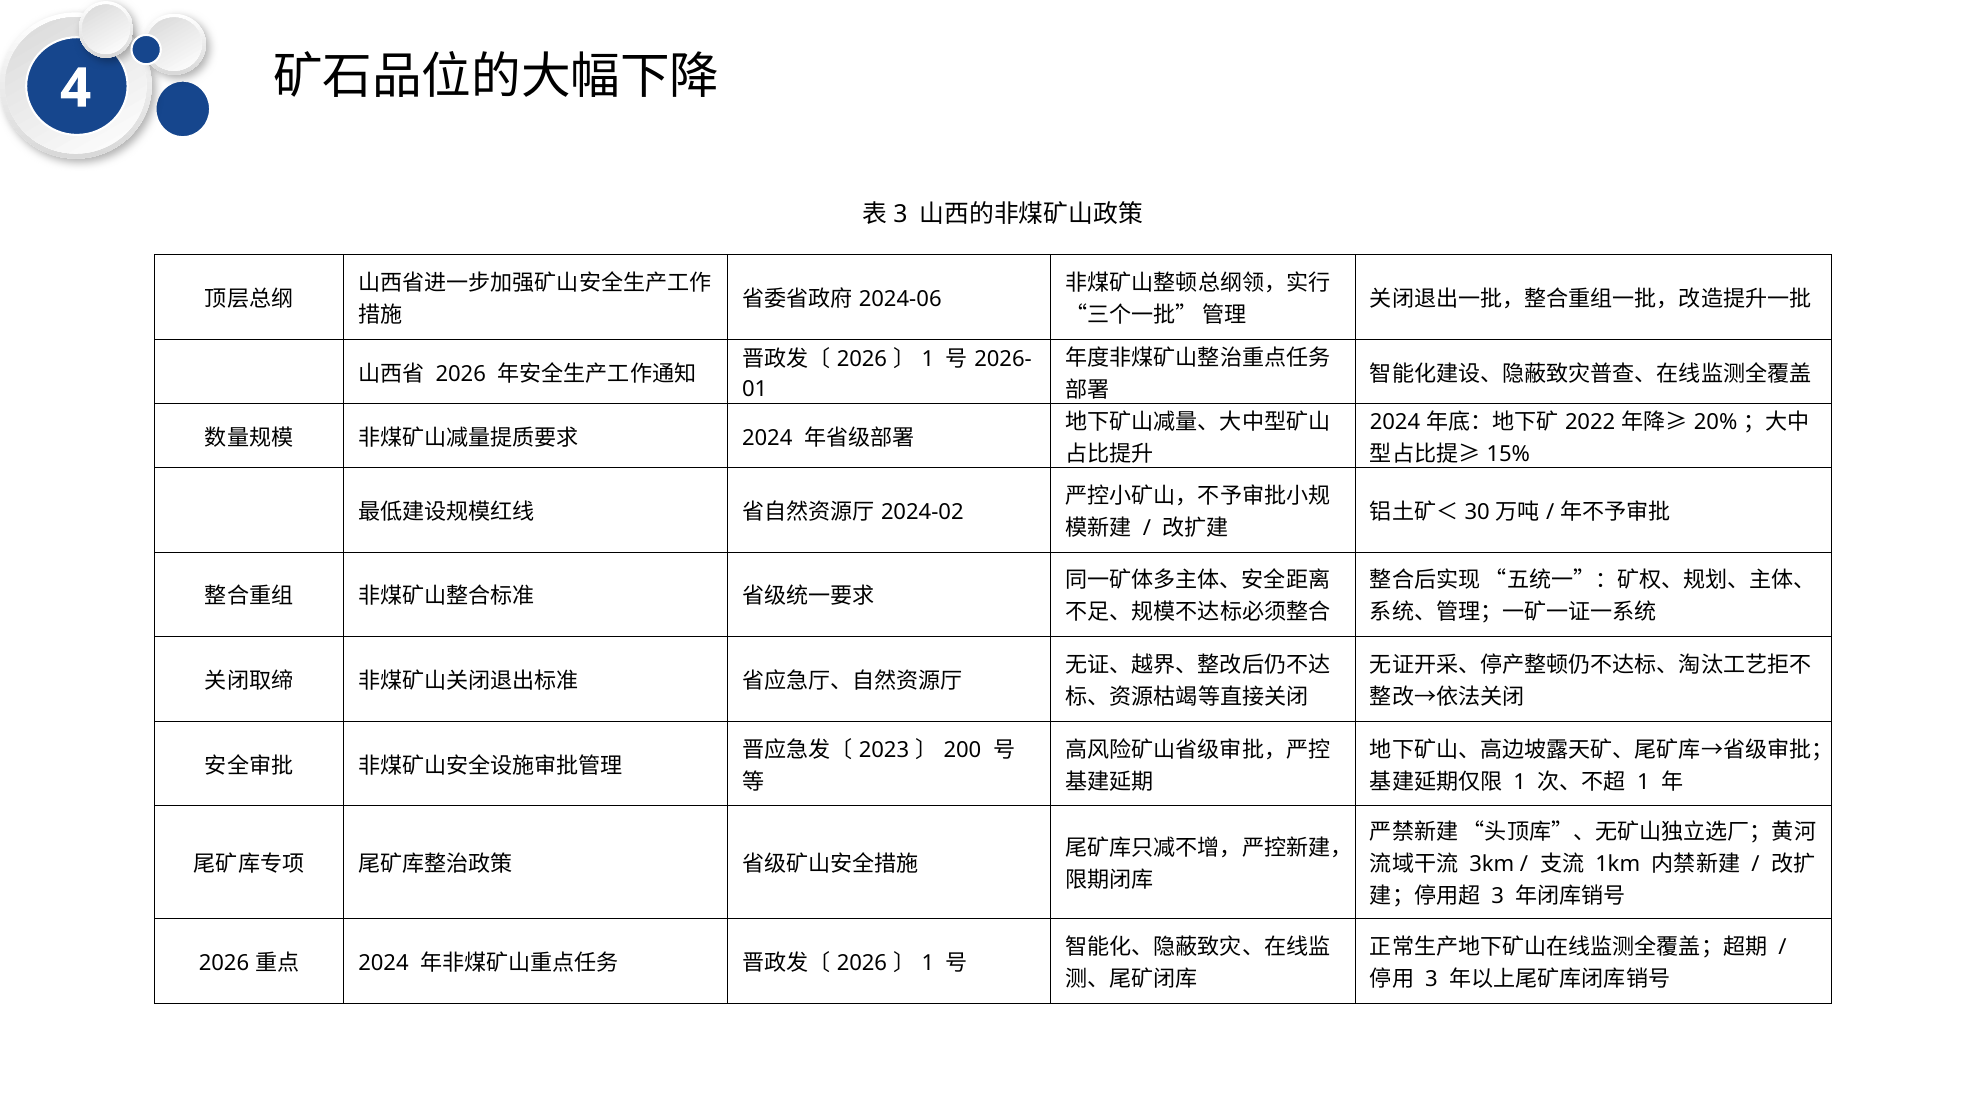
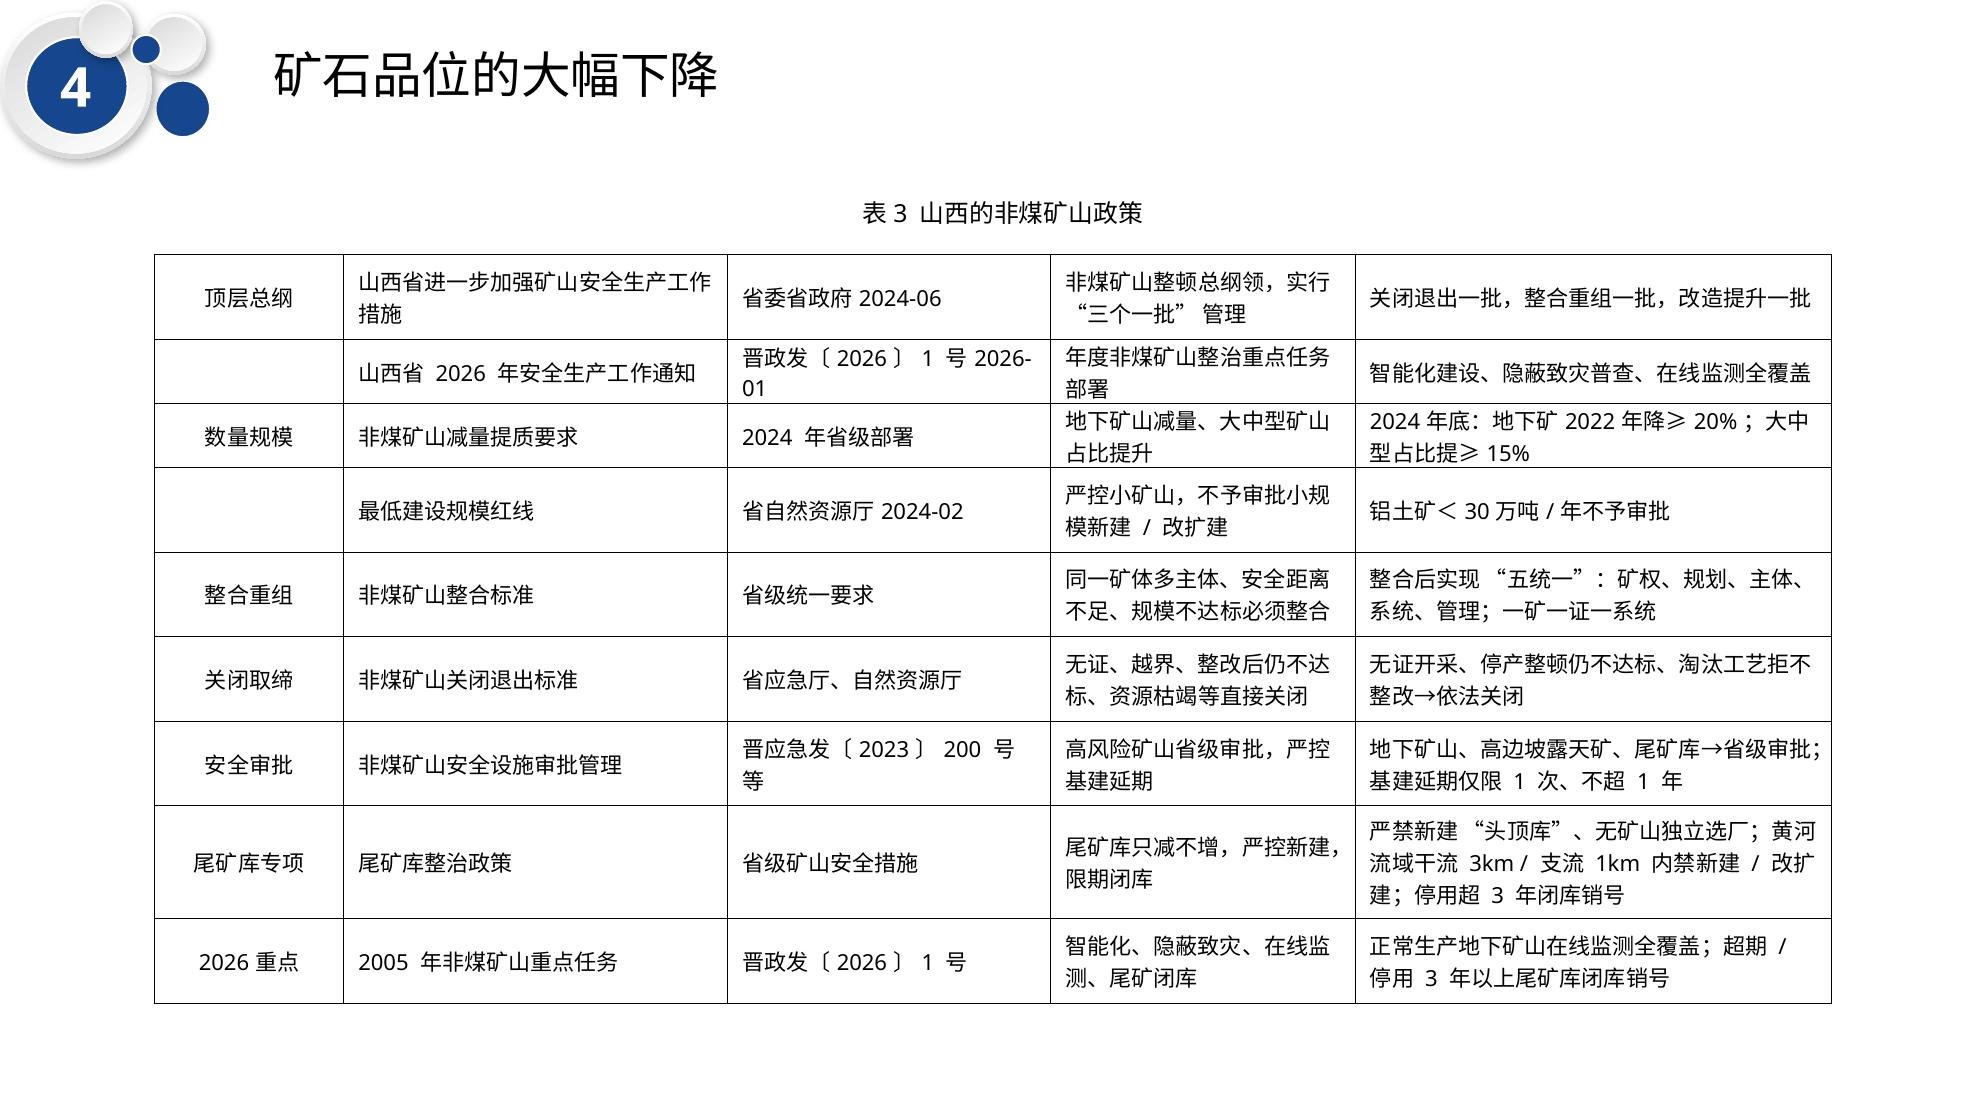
2024: 2024 -> 2005 (384, 963)
